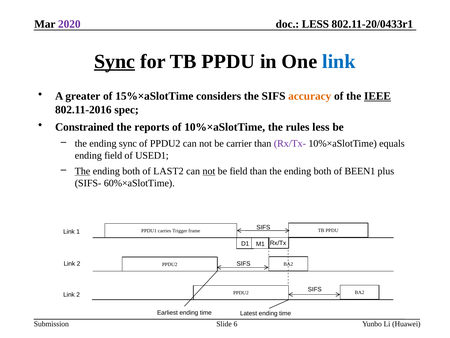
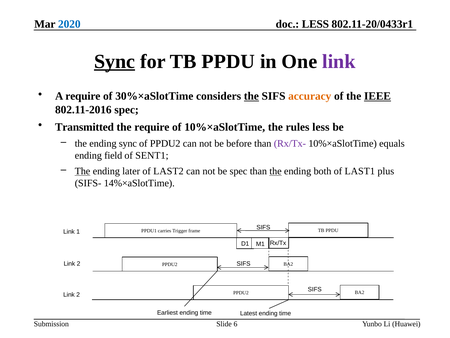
2020 colour: purple -> blue (69, 24)
link colour: blue -> purple (339, 61)
A greater: greater -> require (83, 96)
15%×aSlotTime: 15%×aSlotTime -> 30%×aSlotTime (154, 96)
the underline: none -> present (251, 96)
Constrained: Constrained -> Transmitted (84, 127)
the reports: reports -> require (152, 127)
carrier: carrier -> before (239, 143)
USED1: USED1 -> SENT1 (152, 155)
both: both -> later (131, 171)
not underline: present -> none (209, 171)
be field: field -> spec (238, 171)
the underline: none -> present (276, 171)
BEEN1: BEEN1 -> LAST1 (360, 171)
60%×aSlotTime: 60%×aSlotTime -> 14%×aSlotTime (139, 183)
